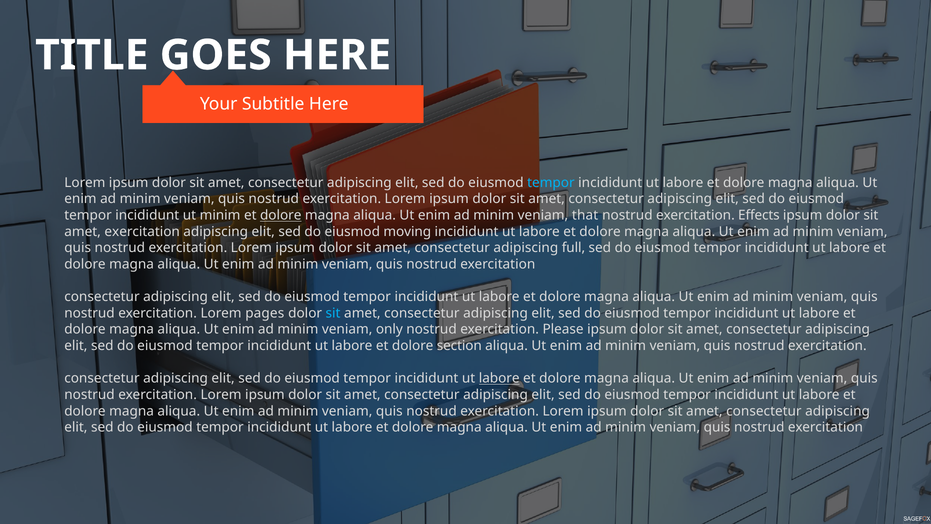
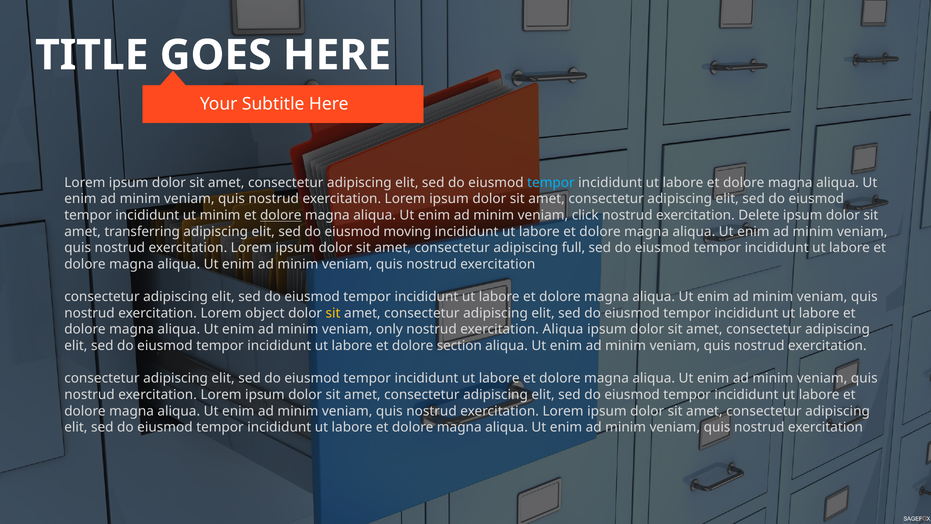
that: that -> click (585, 215)
Effects: Effects -> Delete (759, 215)
amet exercitation: exercitation -> transferring (142, 231)
pages: pages -> object (265, 313)
sit colour: light blue -> yellow (333, 313)
exercitation Please: Please -> Aliqua (563, 329)
labore underline: present -> none (499, 378)
